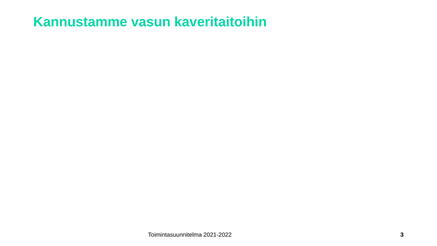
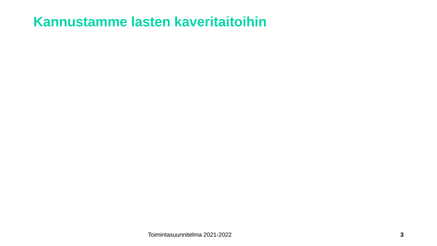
vasun: vasun -> lasten (151, 22)
